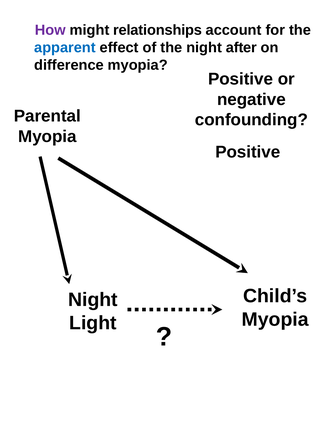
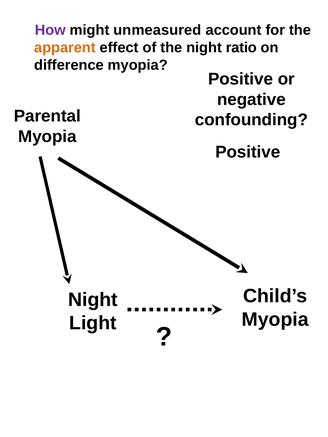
relationships: relationships -> unmeasured (157, 30)
apparent colour: blue -> orange (65, 48)
after: after -> ratio (241, 48)
